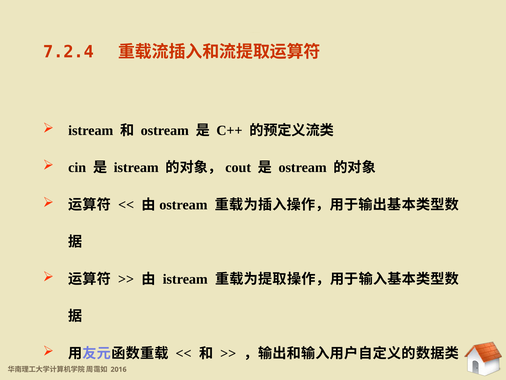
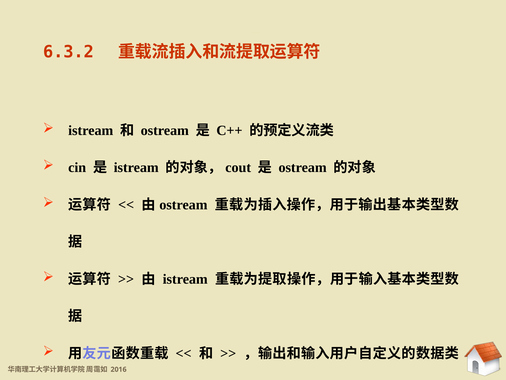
7.2.4: 7.2.4 -> 6.3.2 (68, 52)
